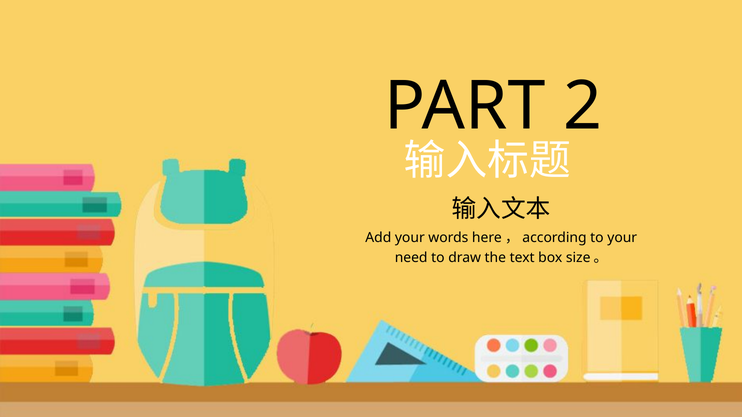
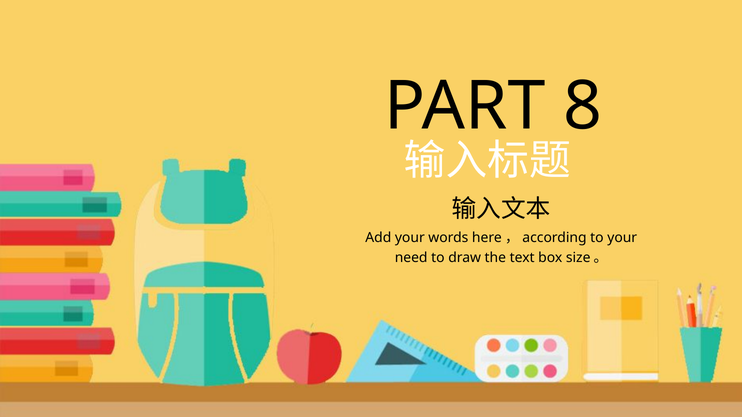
2: 2 -> 8 (583, 106)
